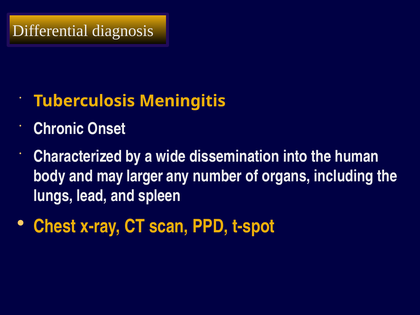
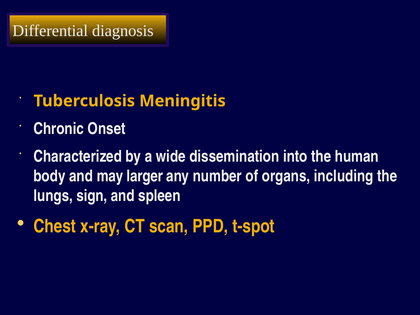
lead: lead -> sign (92, 196)
